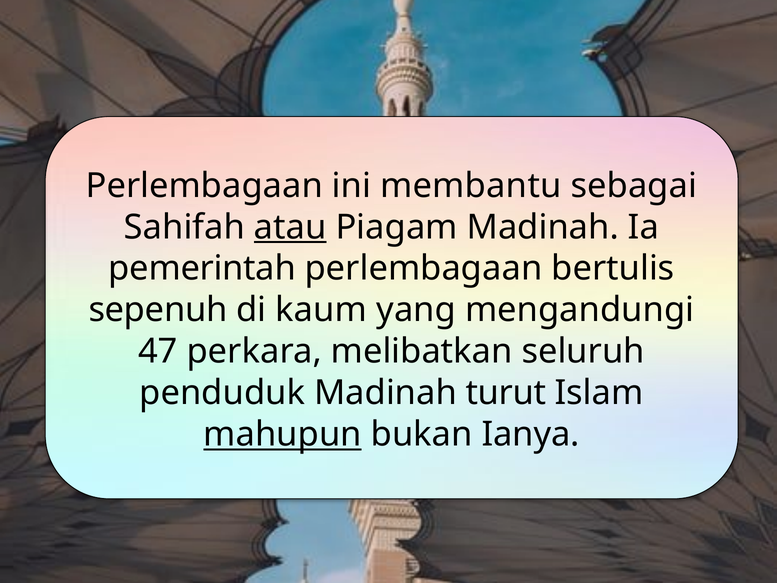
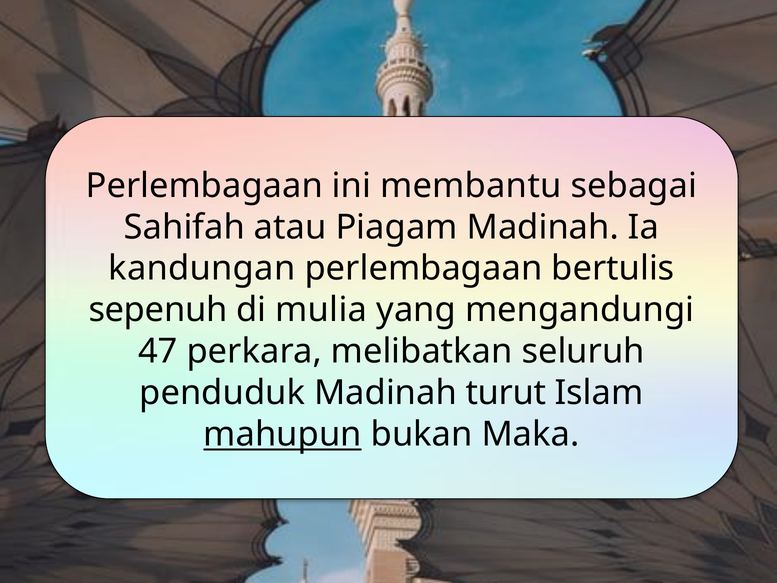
atau underline: present -> none (290, 227)
pemerintah: pemerintah -> kandungan (202, 268)
kaum: kaum -> mulia (321, 310)
Ianya: Ianya -> Maka (531, 434)
